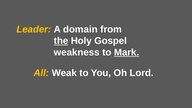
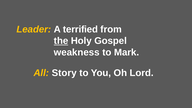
domain: domain -> terrified (80, 29)
Mark underline: present -> none (127, 52)
Weak: Weak -> Story (64, 73)
